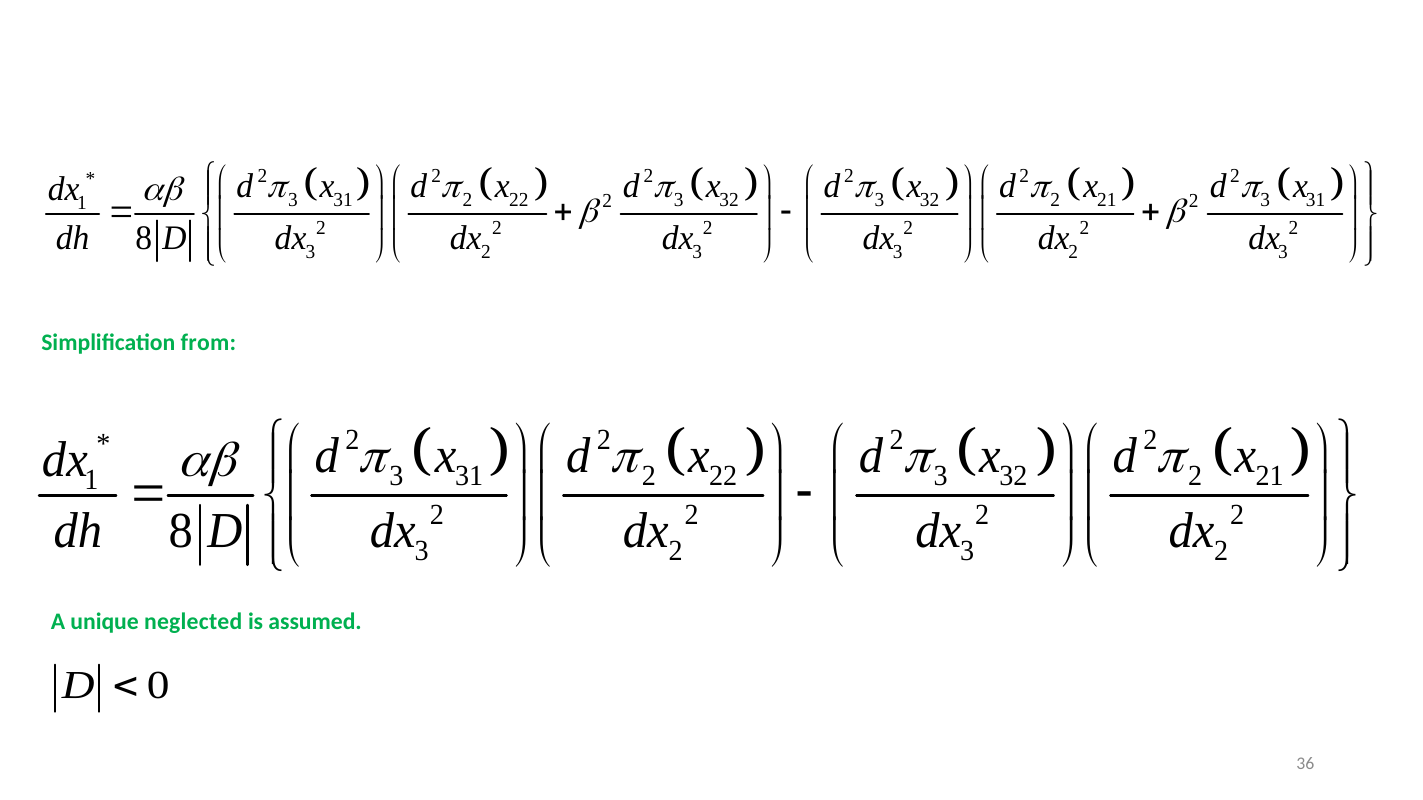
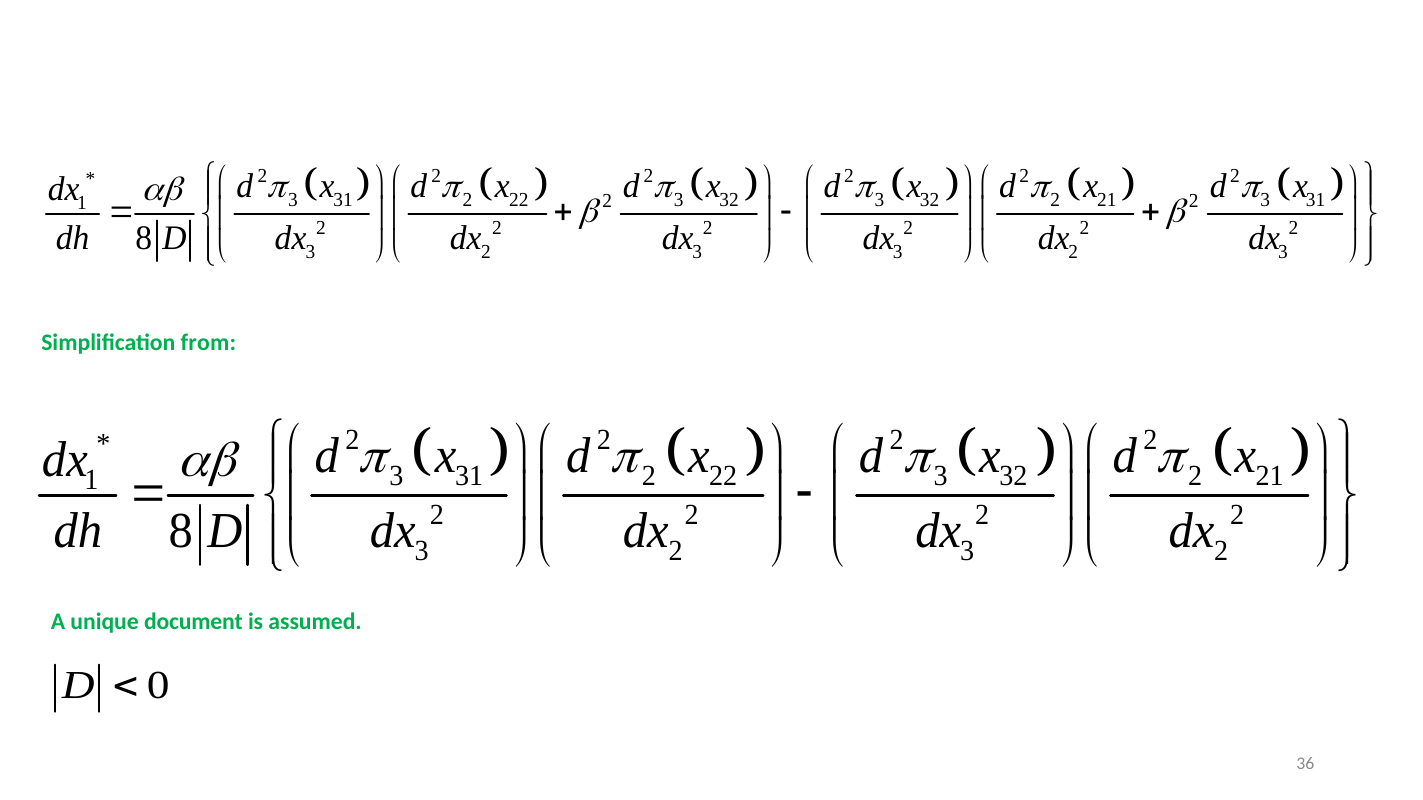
neglected: neglected -> document (193, 622)
